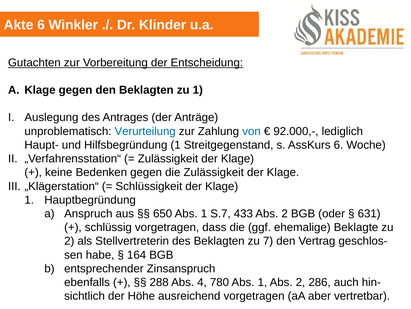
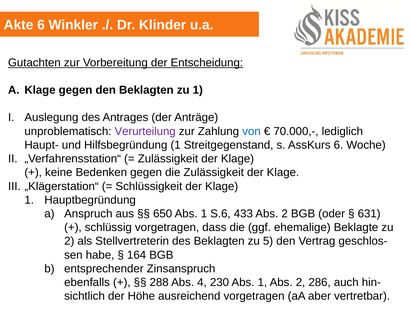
Verurteilung colour: blue -> purple (145, 131)
92.000,-: 92.000,- -> 70.000,- (296, 131)
S.7: S.7 -> S.6 (220, 213)
7: 7 -> 5 (268, 241)
780: 780 -> 230 (219, 282)
